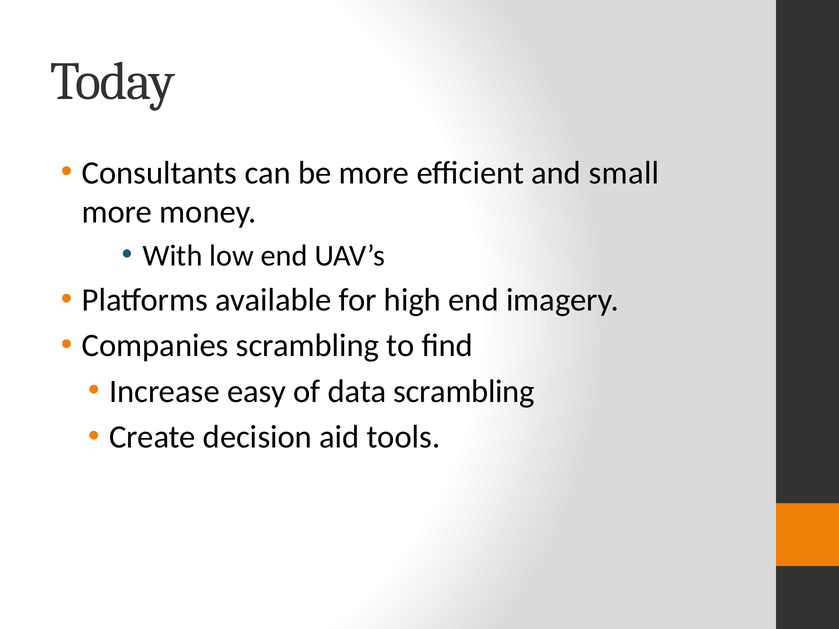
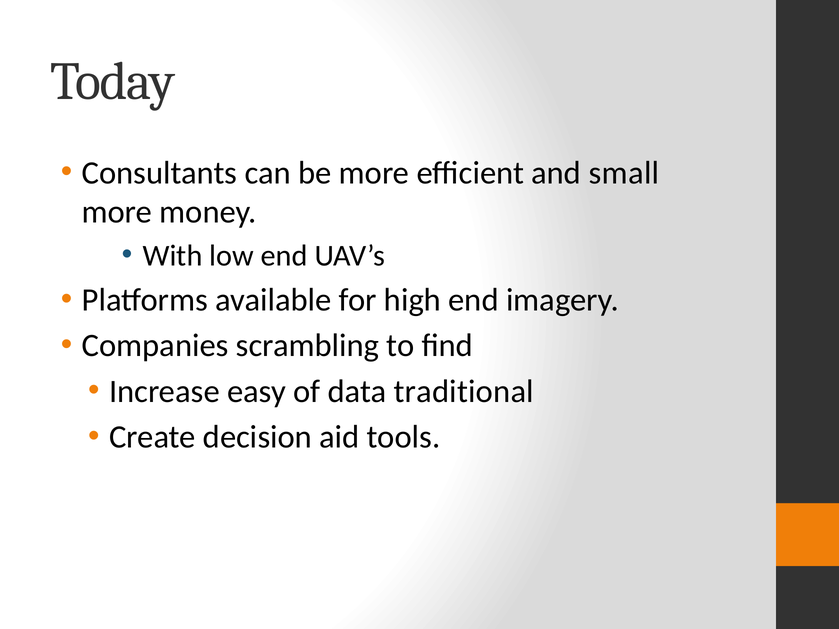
data scrambling: scrambling -> traditional (464, 392)
